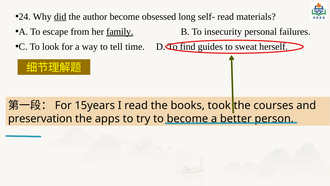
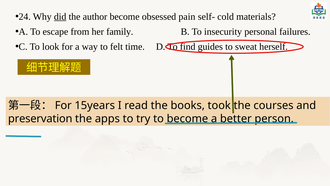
long: long -> pain (187, 17)
self- read: read -> cold (226, 17)
family underline: present -> none (120, 32)
tell: tell -> felt (116, 47)
